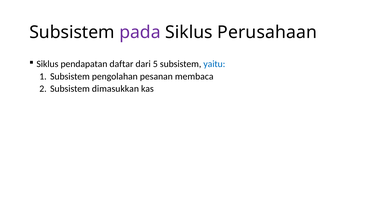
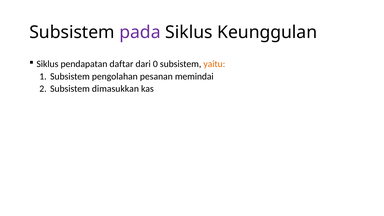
Perusahaan: Perusahaan -> Keunggulan (267, 32)
5: 5 -> 0 (155, 64)
yaitu colour: blue -> orange (214, 64)
membaca: membaca -> memindai (194, 76)
